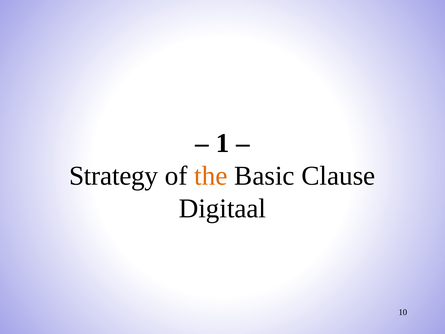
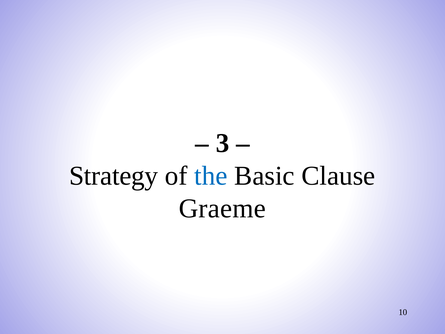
1: 1 -> 3 (223, 143)
the colour: orange -> blue (211, 176)
Digitaal: Digitaal -> Graeme (222, 208)
